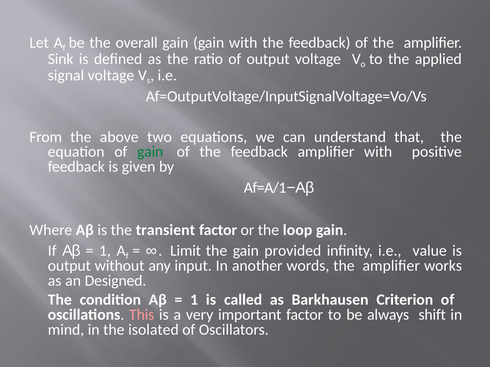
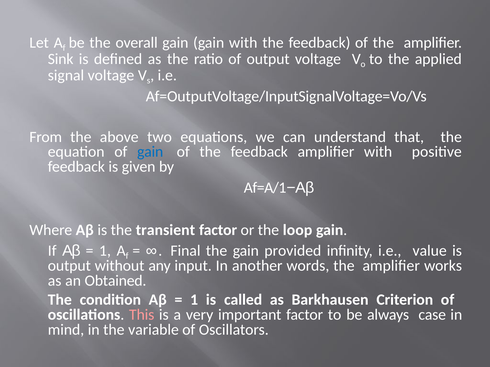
gain colour: green -> blue (150, 152)
Limit: Limit -> Final (185, 251)
Designed: Designed -> Obtained (116, 281)
shift: shift -> case (432, 315)
isolated: isolated -> variable (154, 330)
